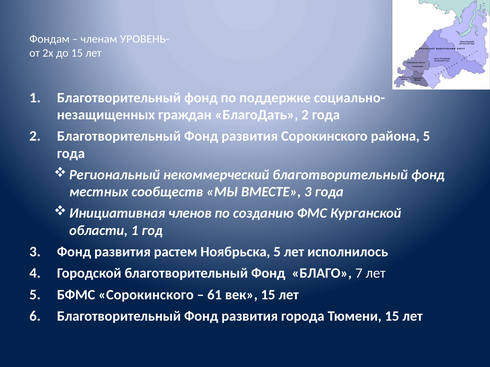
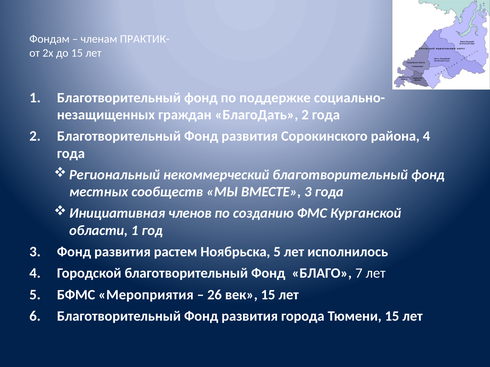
УРОВЕНЬ-: УРОВЕНЬ- -> ПРАКТИК- (145, 39)
района 5: 5 -> 4 (427, 136)
БФМС Сорокинского: Сорокинского -> Мероприятия (146, 295)
61: 61 -> 26 (215, 295)
